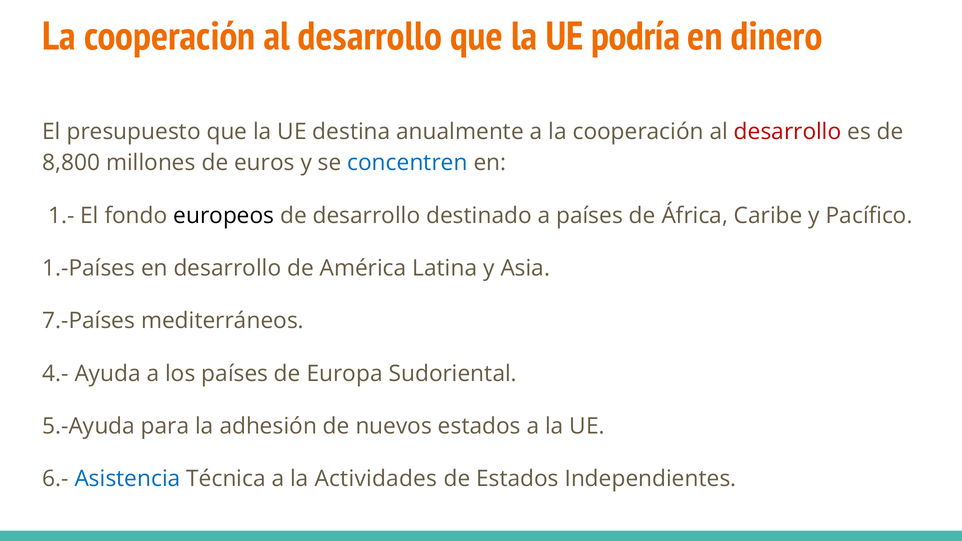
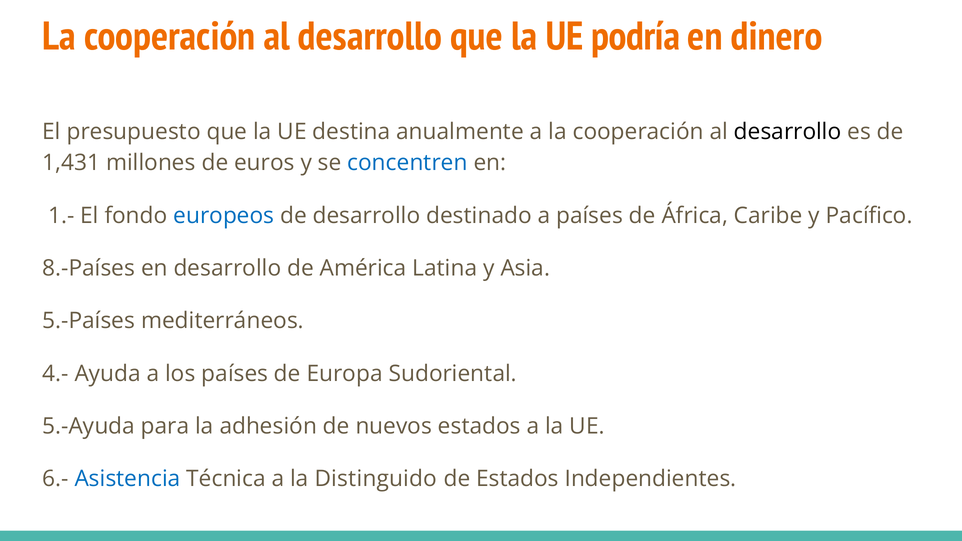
desarrollo colour: red -> black (788, 132)
8,800: 8,800 -> 1,431 (71, 163)
europeos colour: black -> blue (224, 216)
1.-Países: 1.-Países -> 8.-Países (89, 268)
7.-Países: 7.-Países -> 5.-Países (89, 321)
Actividades: Actividades -> Distinguido (376, 479)
